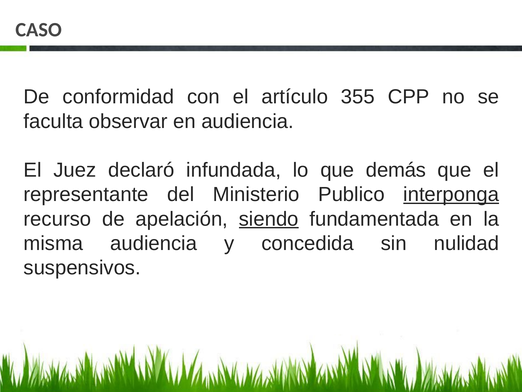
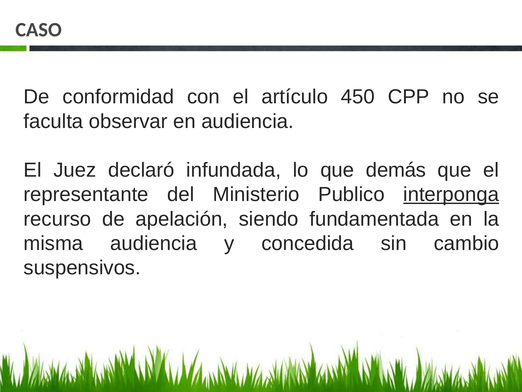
355: 355 -> 450 (358, 97)
siendo underline: present -> none (269, 219)
nulidad: nulidad -> cambio (466, 243)
